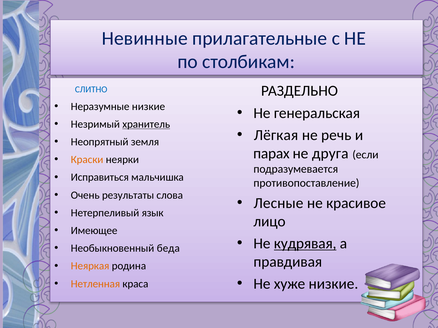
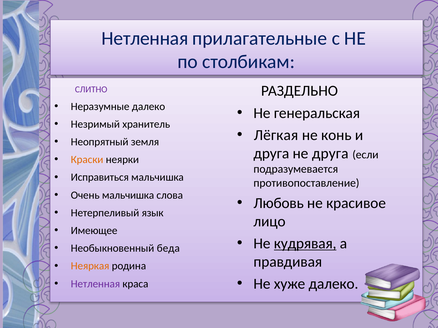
Невинные: Невинные -> Нетленная (145, 38)
СЛИТНО colour: blue -> purple (91, 90)
Неразумные низкие: низкие -> далеко (149, 107)
хранитель underline: present -> none (146, 124)
речь: речь -> конь (336, 135)
парах: парах -> друга (271, 154)
Очень результаты: результаты -> мальчишка (128, 195)
Лесные: Лесные -> Любовь (279, 203)
хуже низкие: низкие -> далеко (333, 284)
Нетленная colour: orange -> purple (95, 284)
